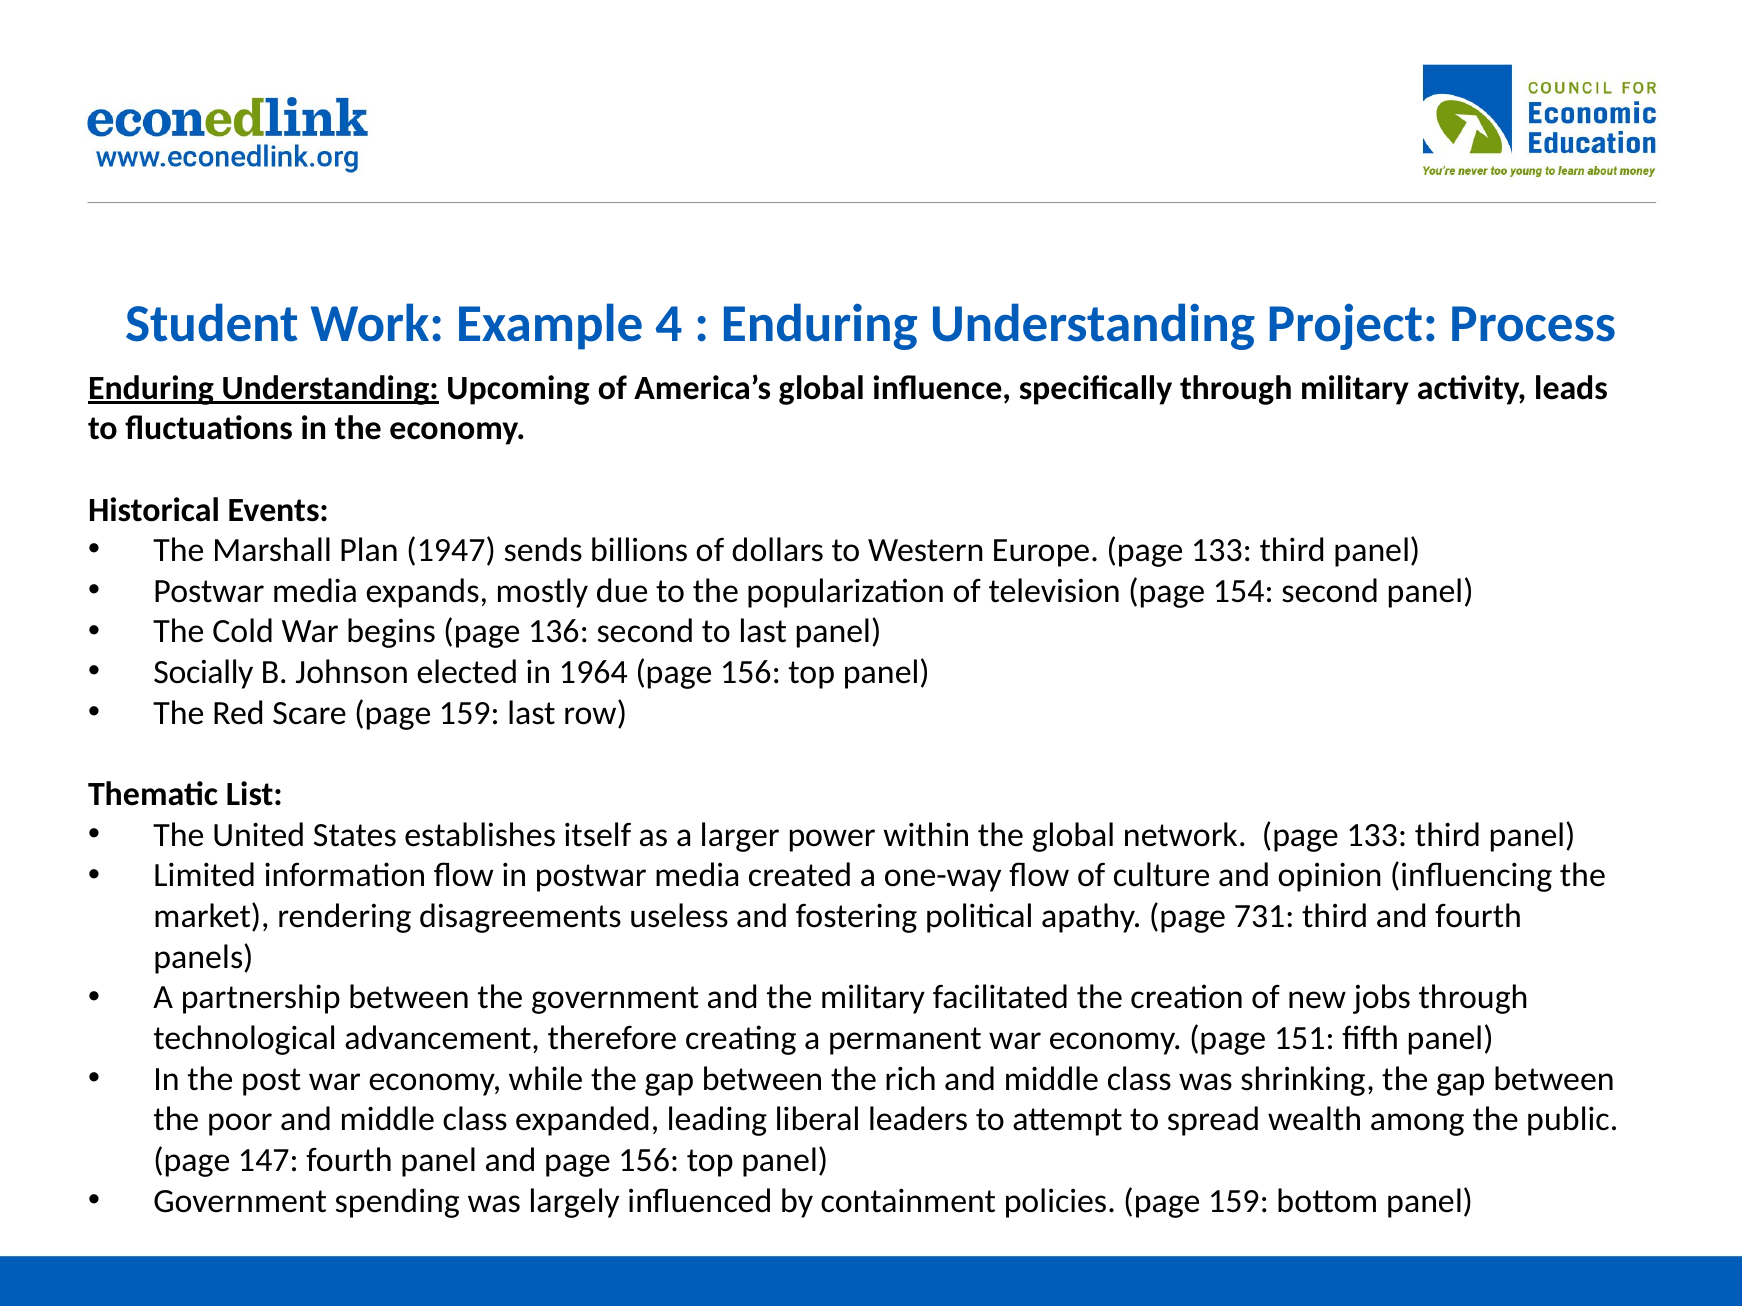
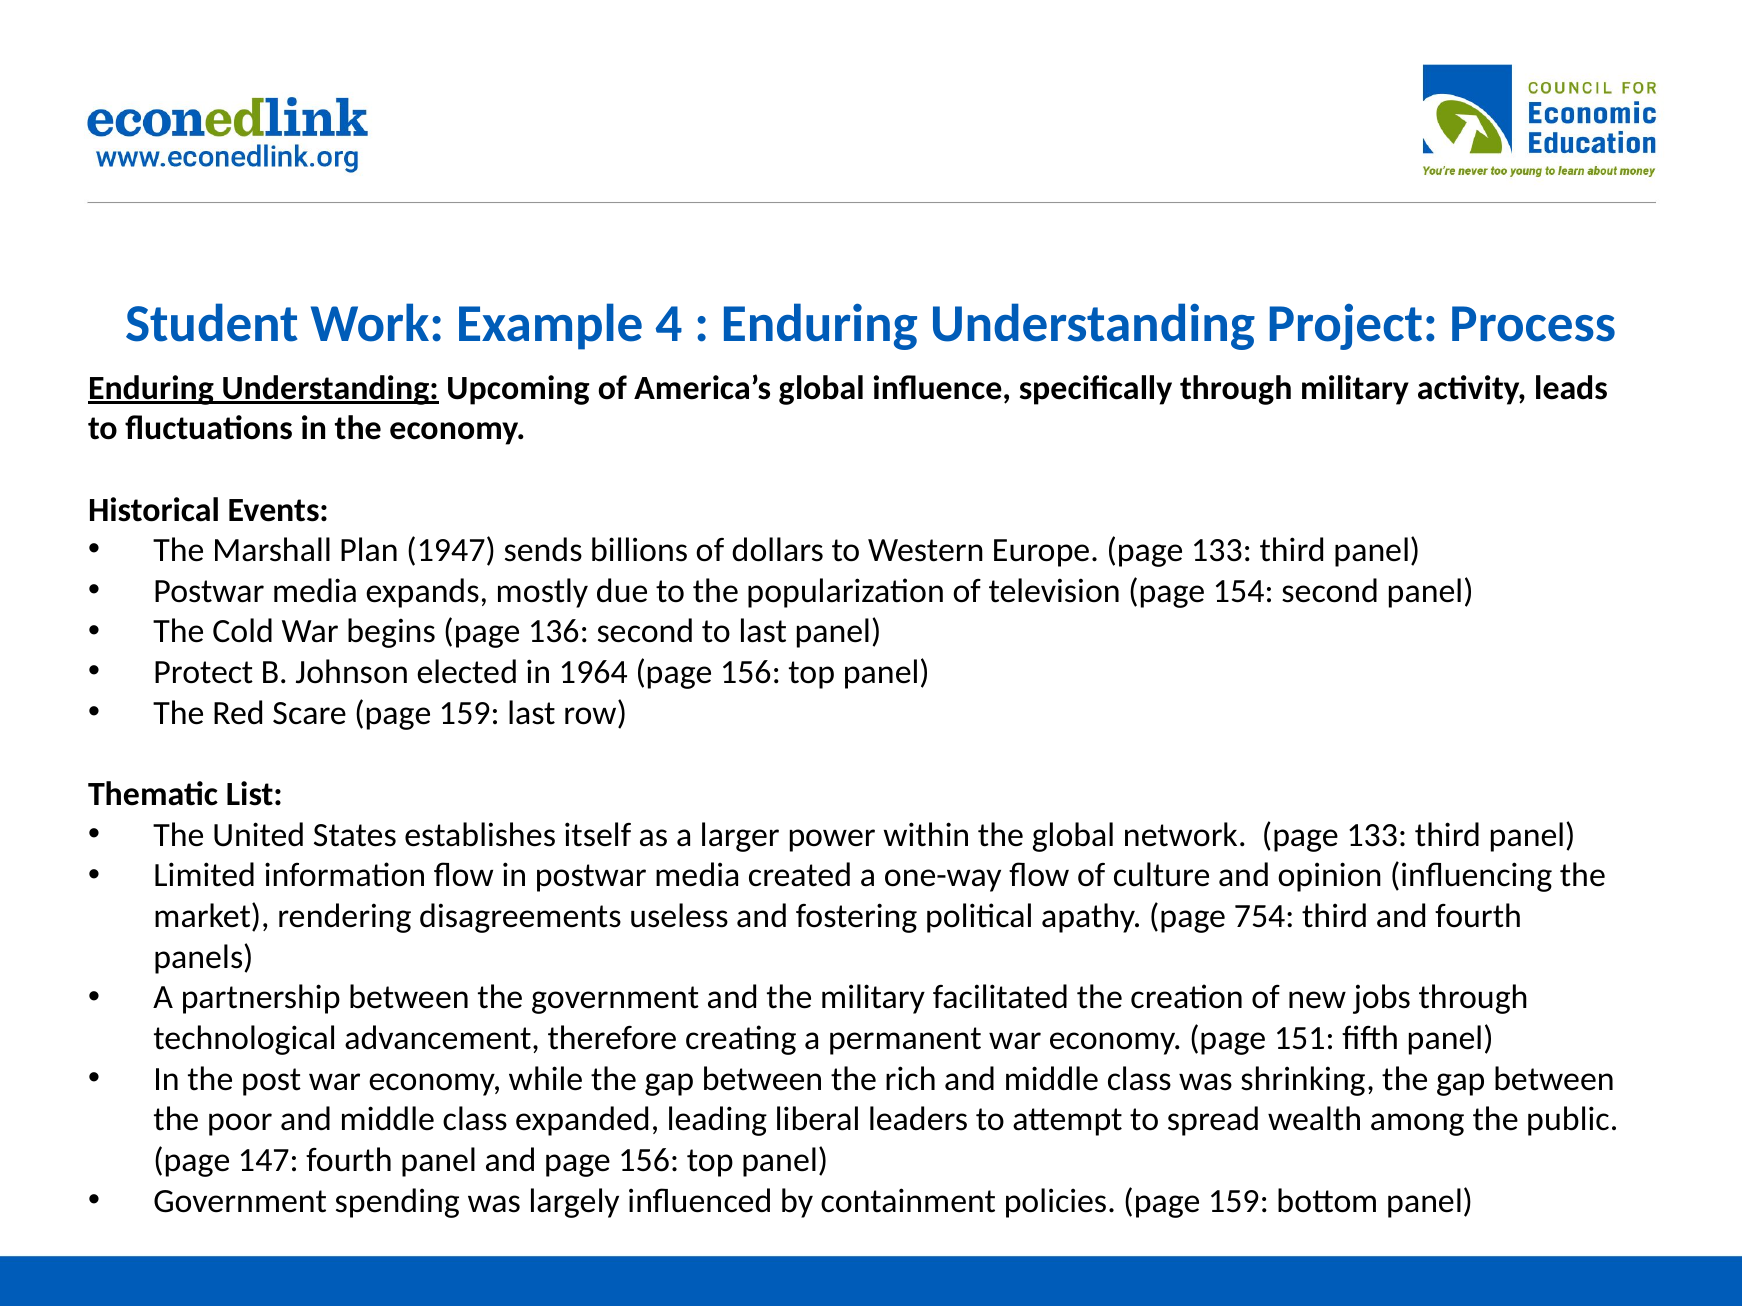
Socially: Socially -> Protect (203, 673)
731: 731 -> 754 (1264, 917)
